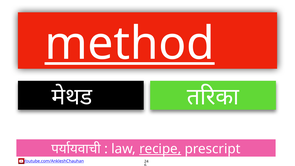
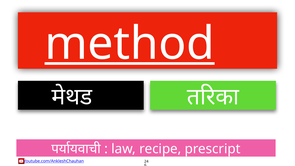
recipe underline: present -> none (160, 149)
